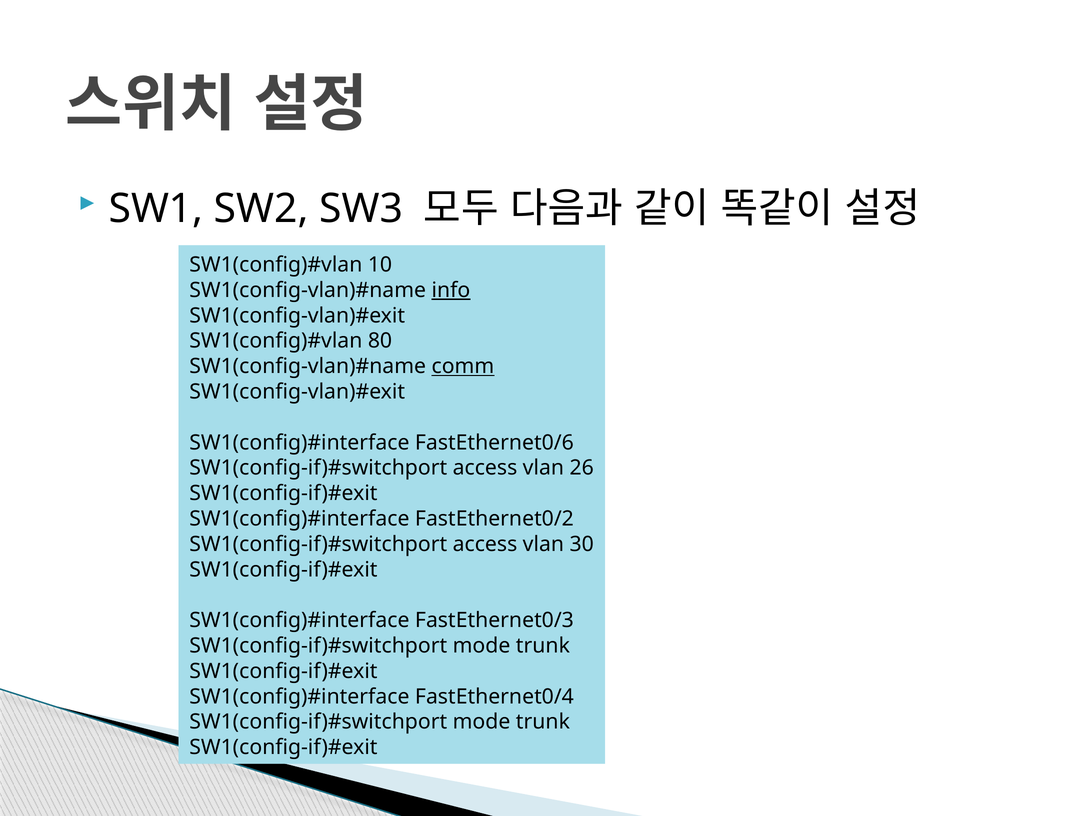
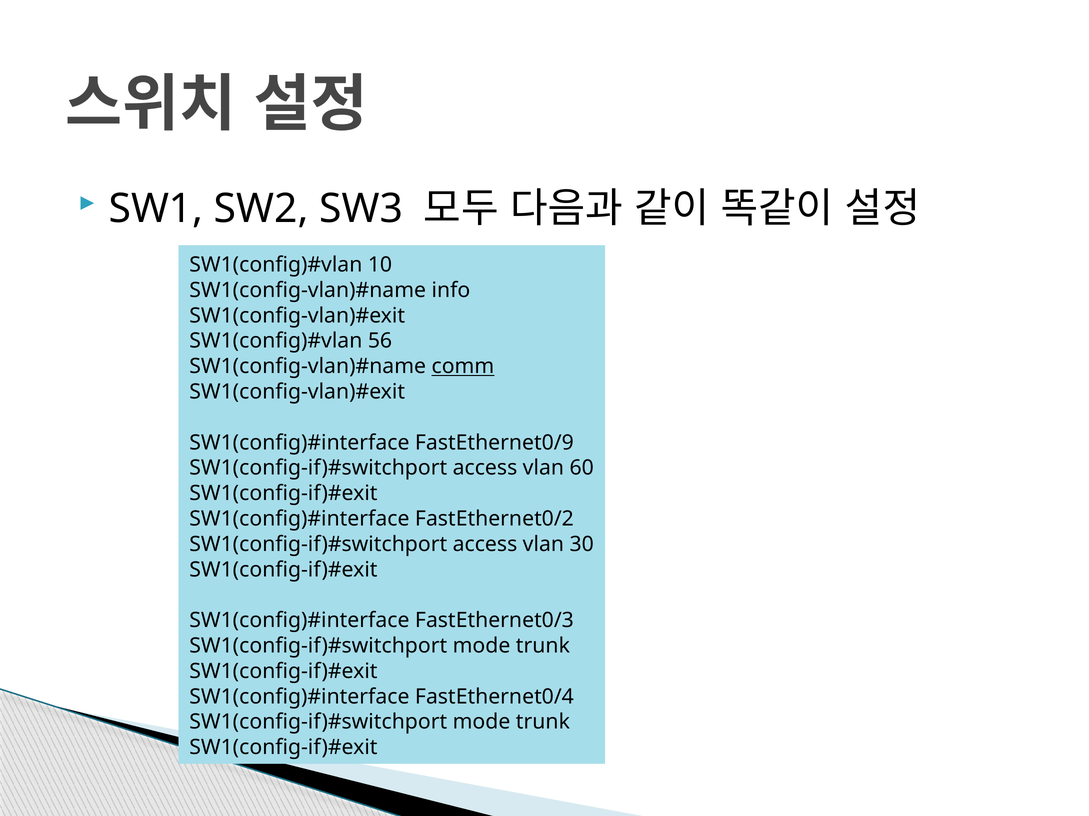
info underline: present -> none (451, 290)
80: 80 -> 56 (380, 341)
FastEthernet0/6: FastEthernet0/6 -> FastEthernet0/9 (494, 443)
26: 26 -> 60 (582, 468)
